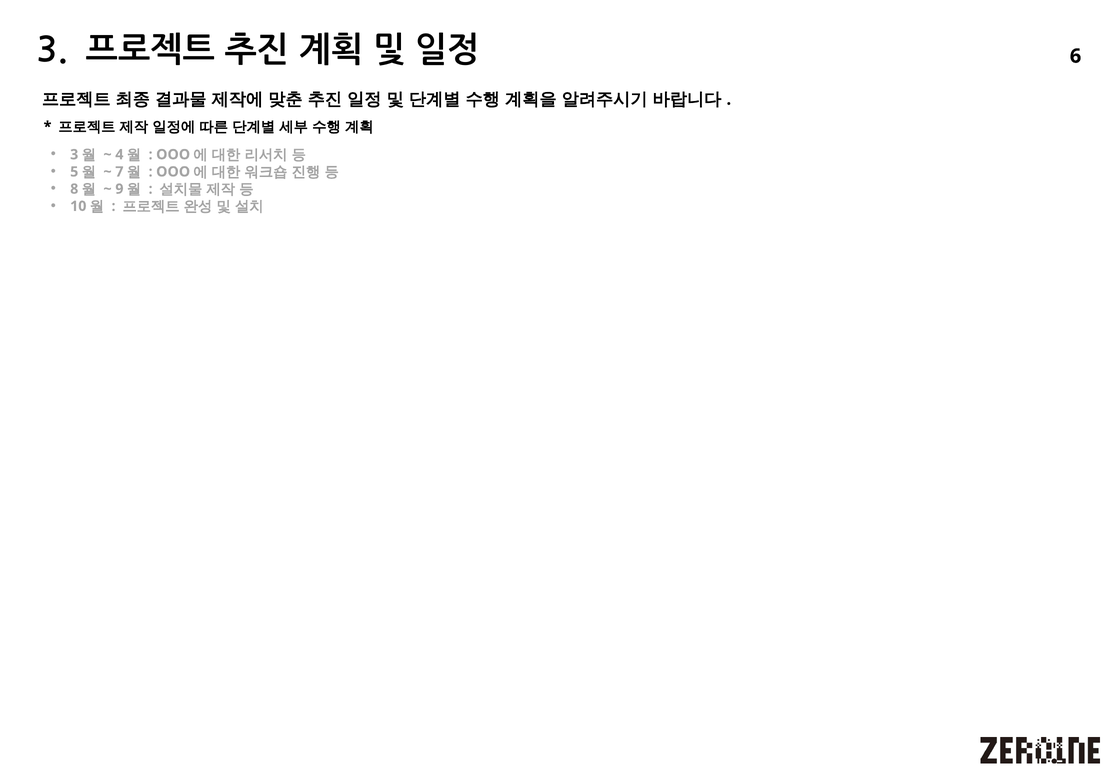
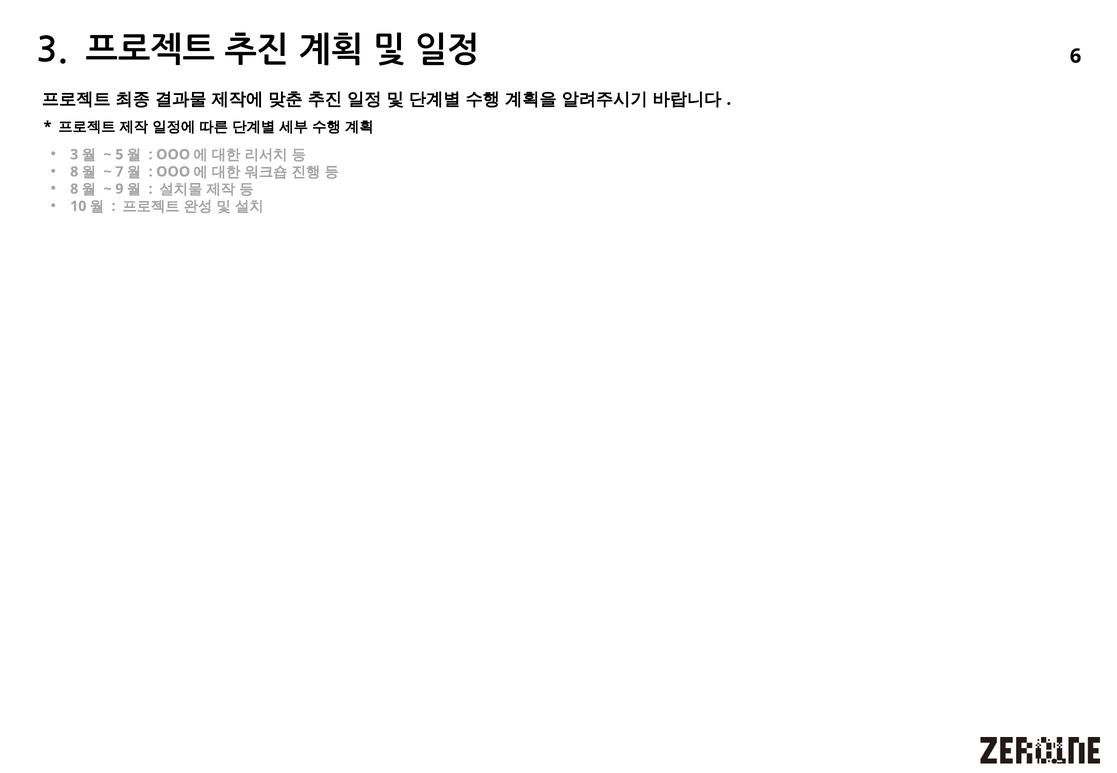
4: 4 -> 5 (119, 155)
5: 5 -> 8 (74, 172)
